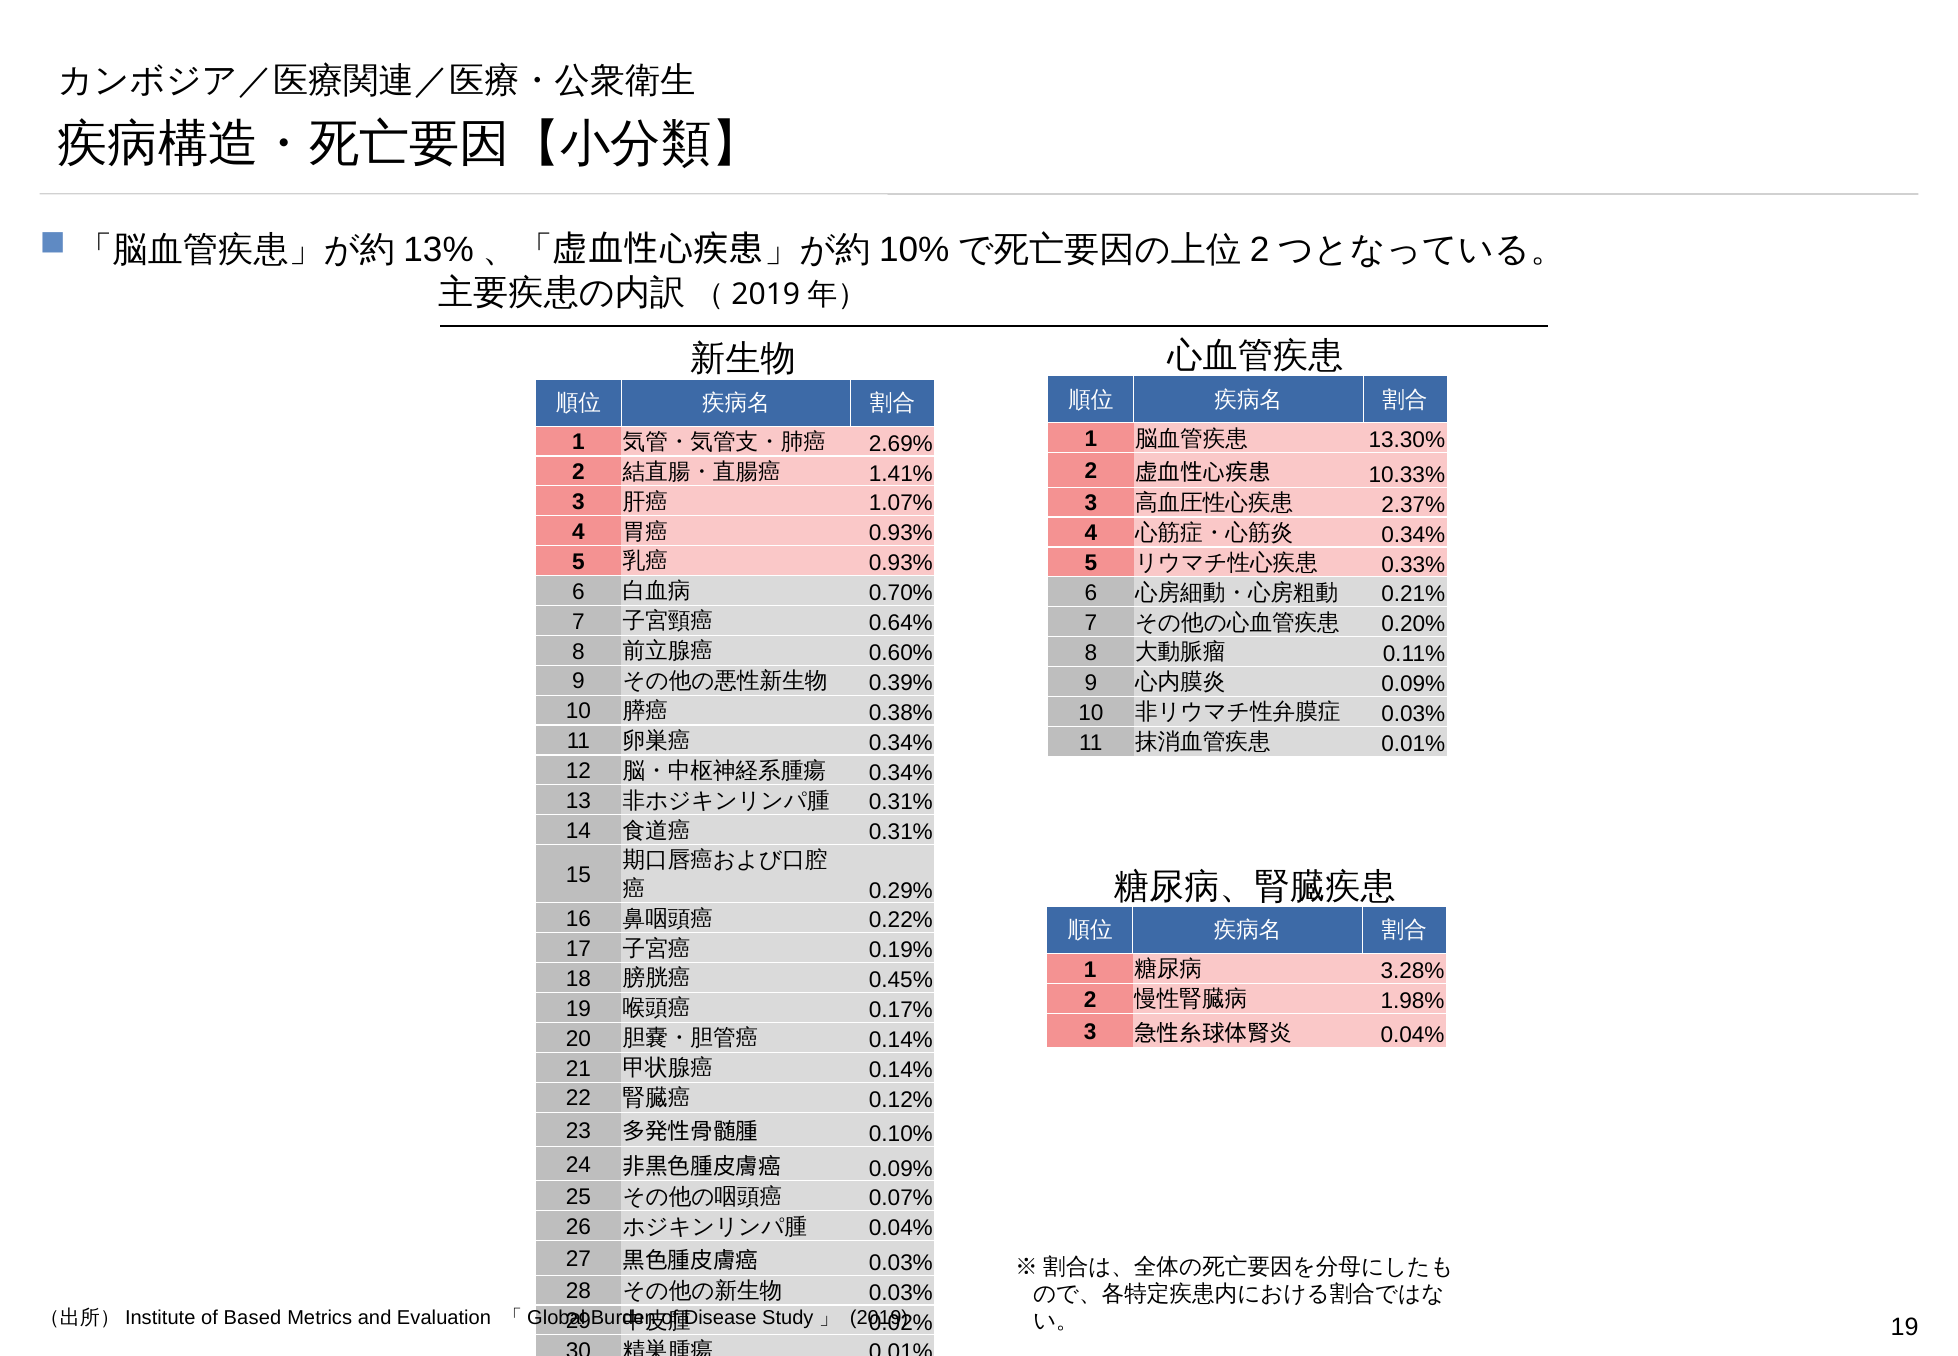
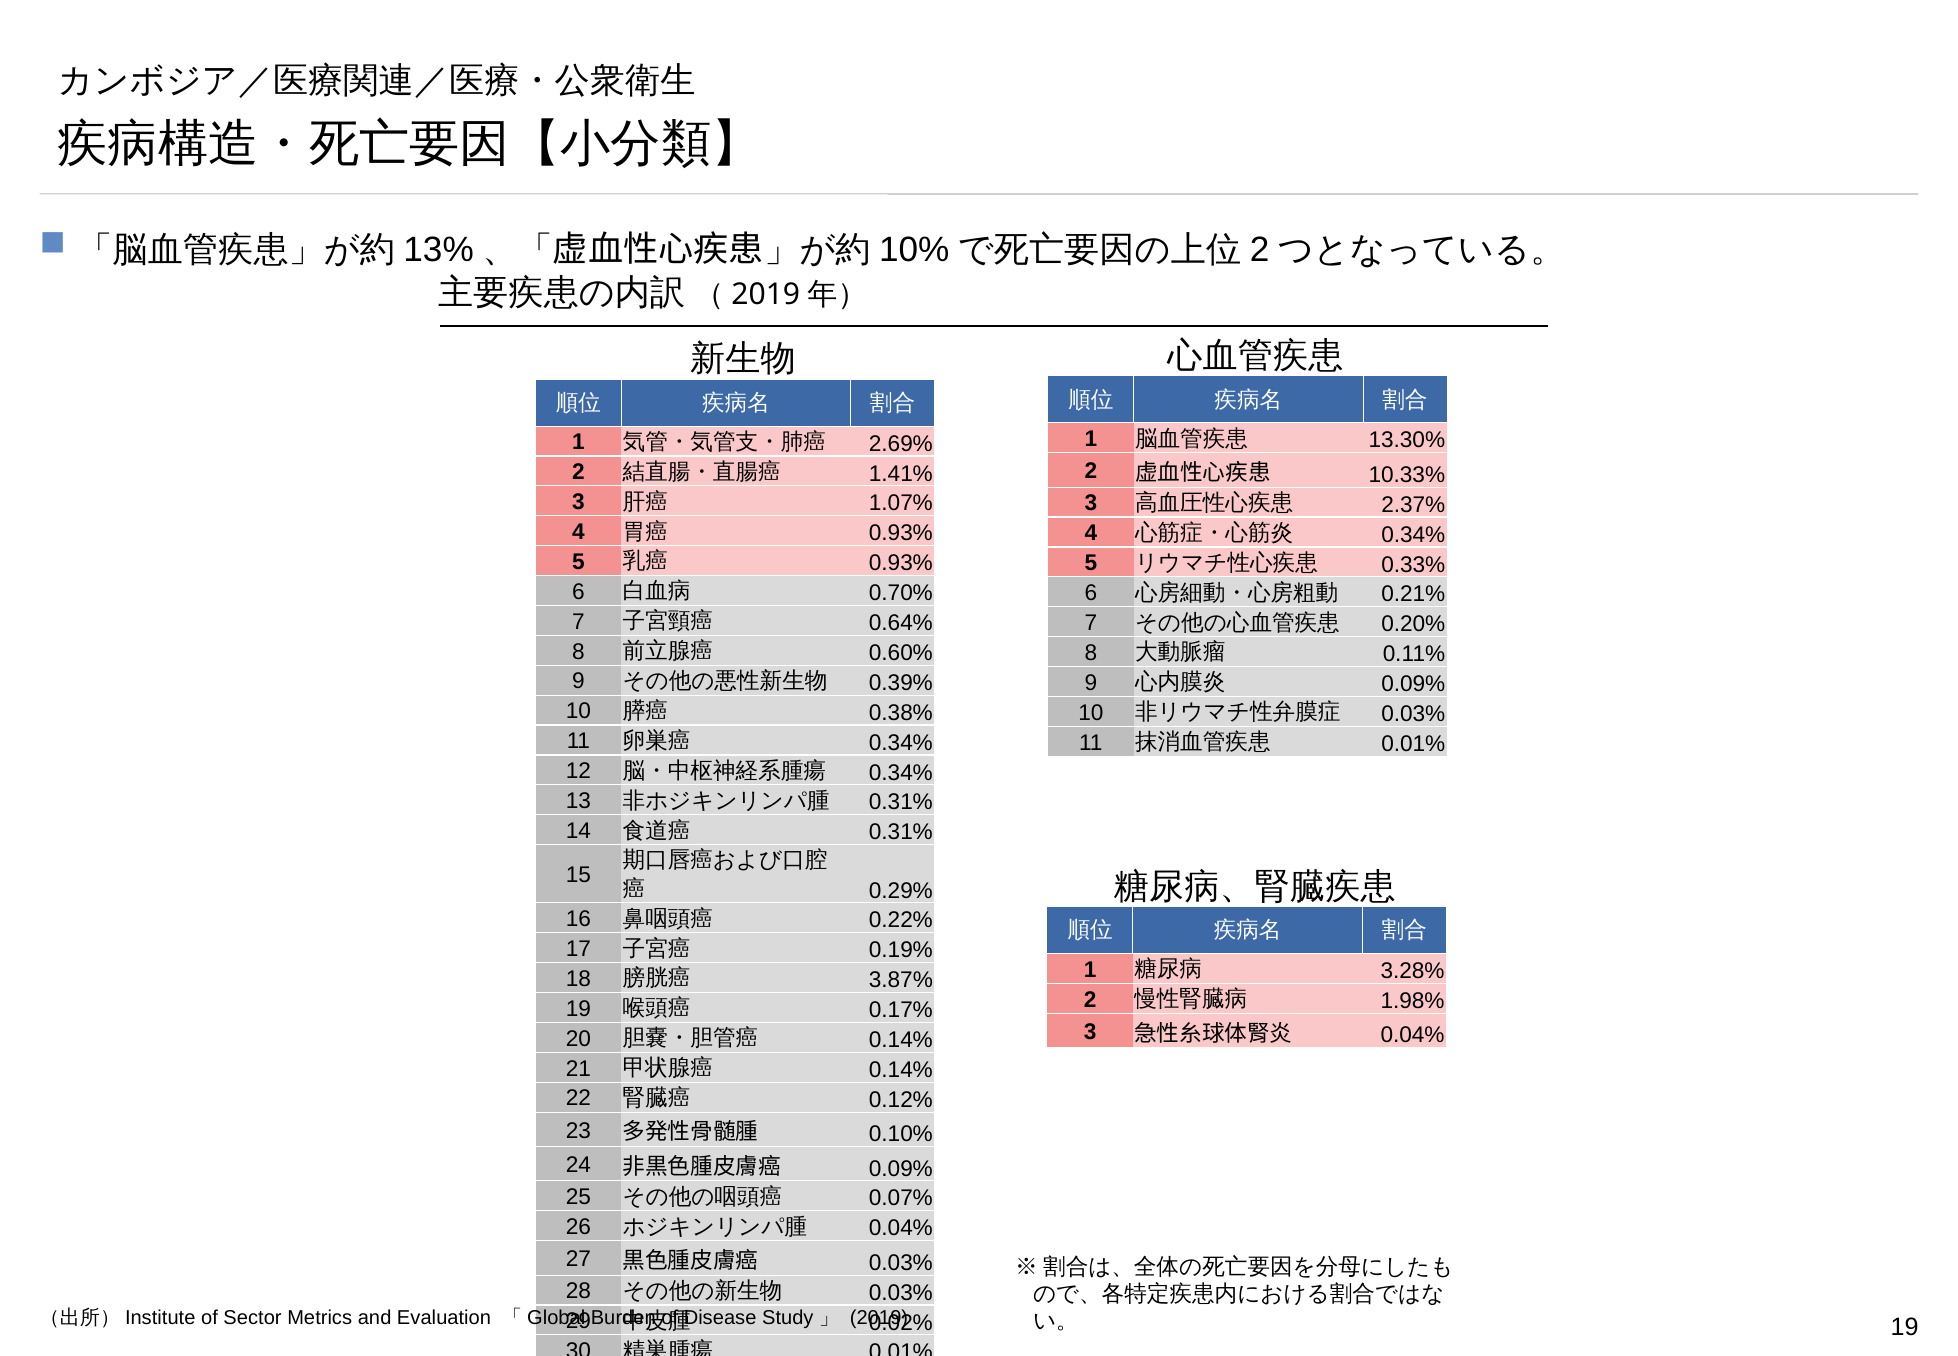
0.45%: 0.45% -> 3.87% (901, 980)
Based: Based -> Sector (253, 1317)
